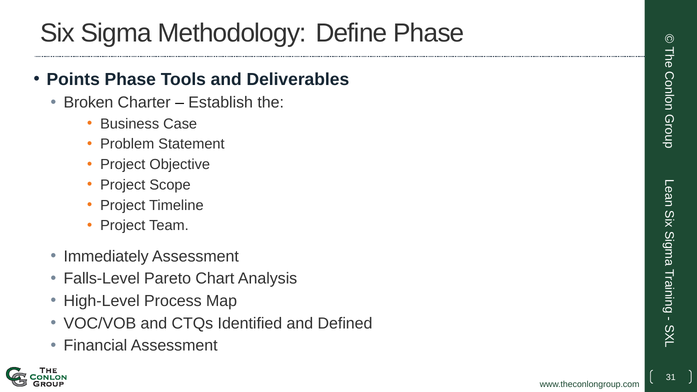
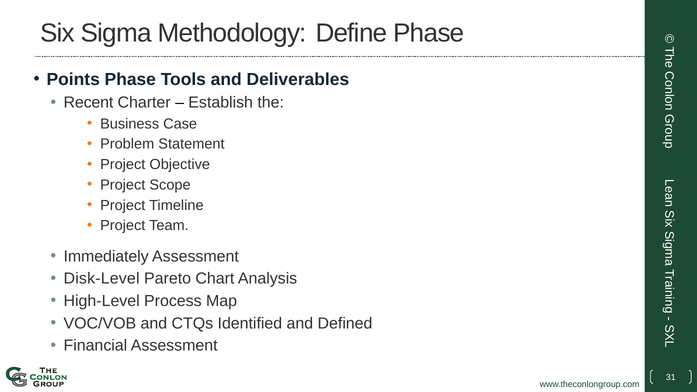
Broken: Broken -> Recent (88, 103)
Falls-Level: Falls-Level -> Disk-Level (102, 279)
